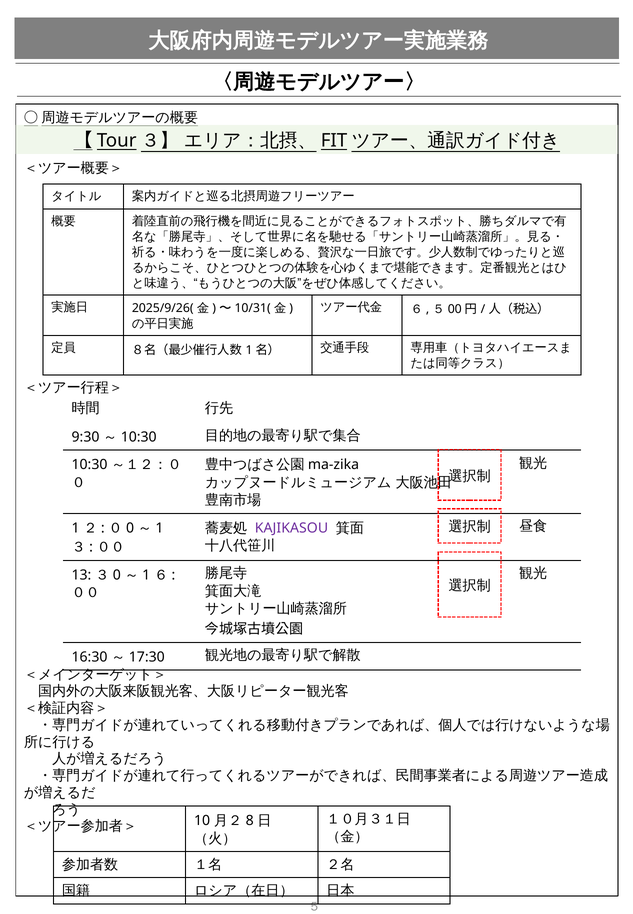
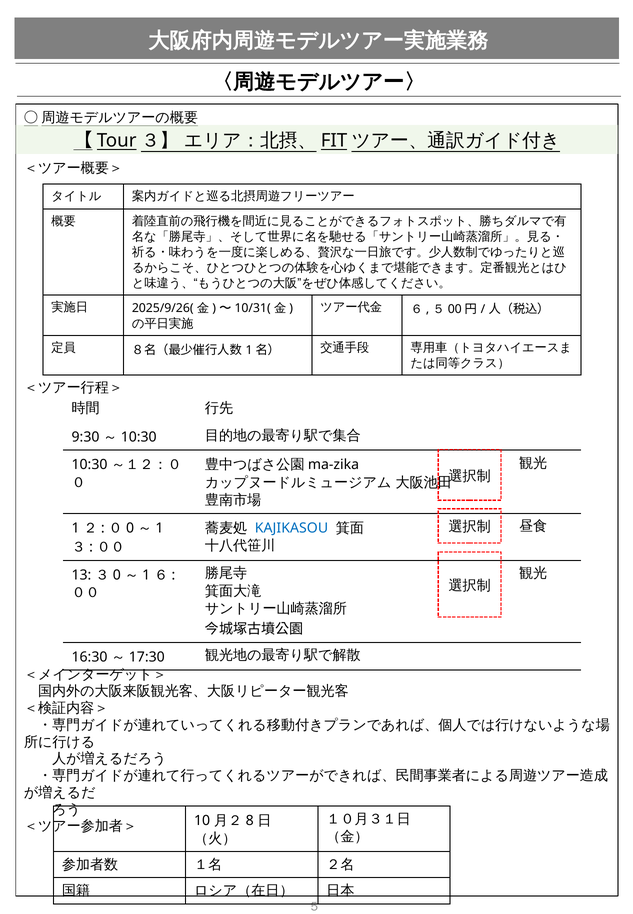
KAJIKASOU colour: purple -> blue (291, 528)
